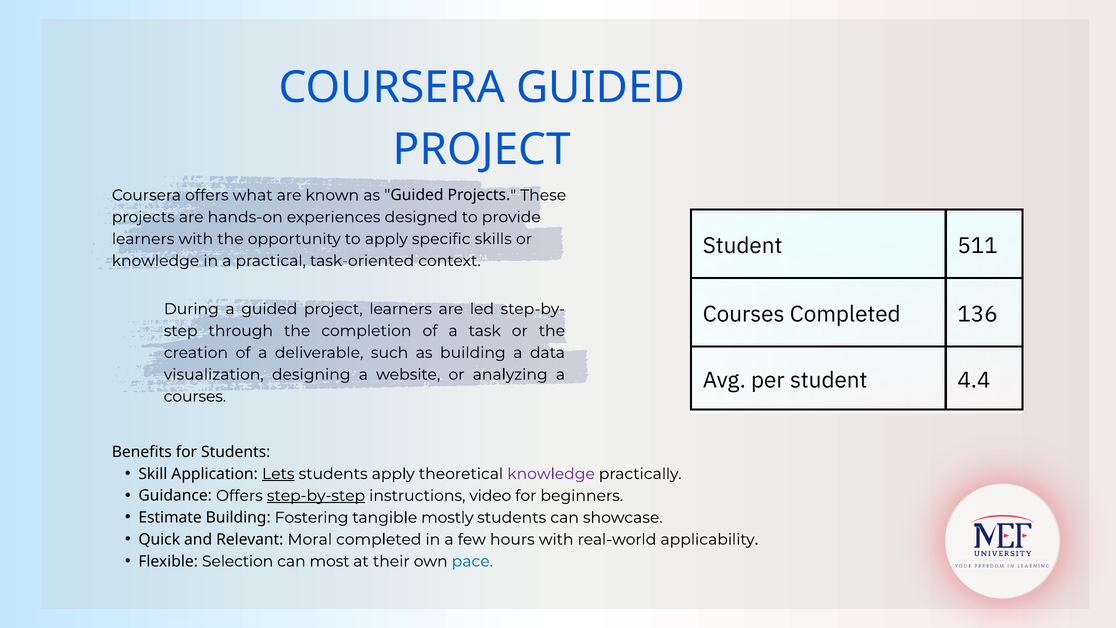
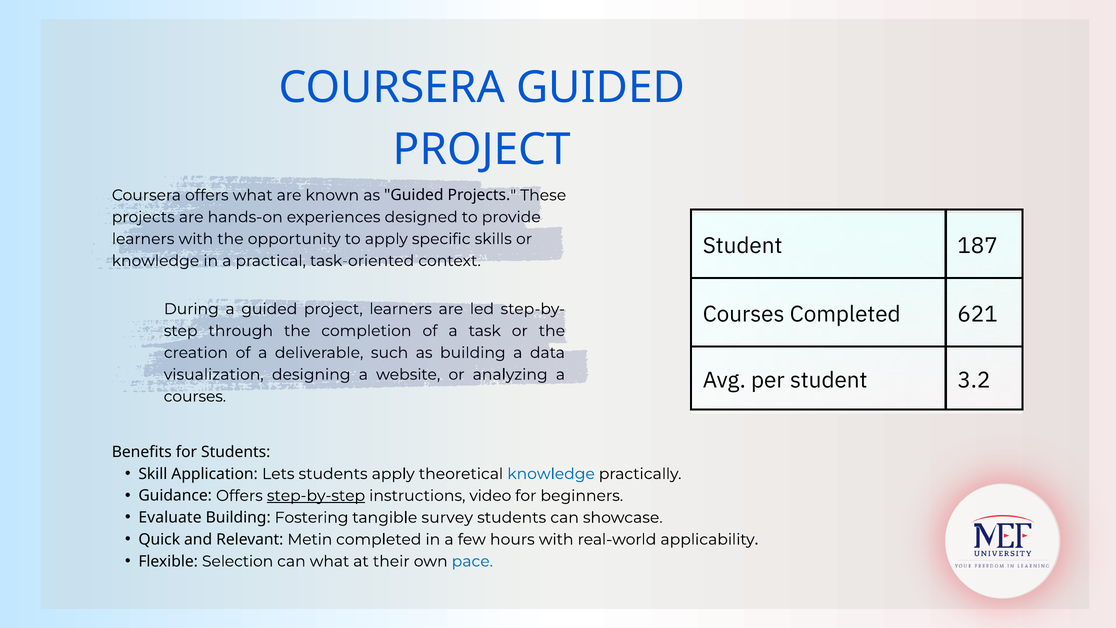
511: 511 -> 187 (978, 246)
136: 136 -> 621 (978, 314)
4.4: 4.4 -> 3.2 (974, 380)
Lets underline: present -> none (278, 474)
knowledge colour: purple -> blue (551, 474)
Estimate: Estimate -> Evaluate (170, 517)
mostly: mostly -> survey (447, 517)
Moral: Moral -> Metin (310, 539)
can most: most -> what (330, 561)
